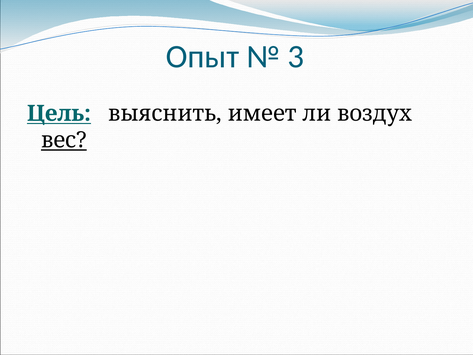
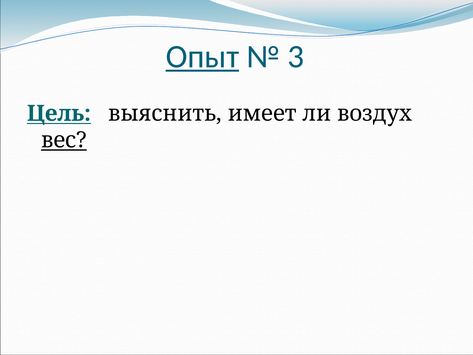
Опыт underline: none -> present (202, 56)
